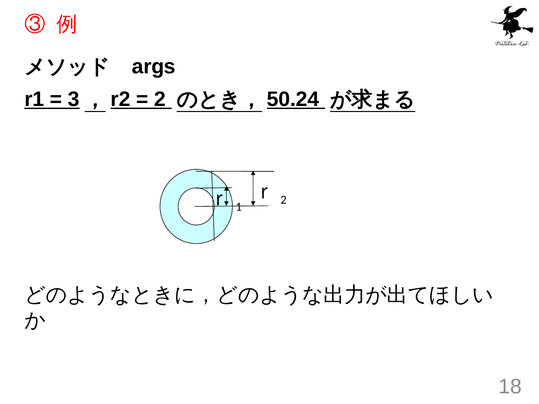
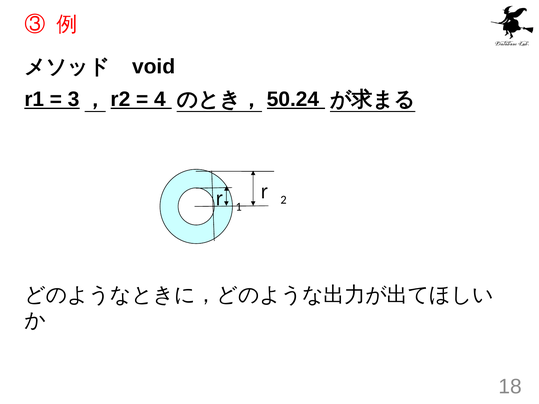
args: args -> void (154, 67)
2: 2 -> 4 (160, 99)
